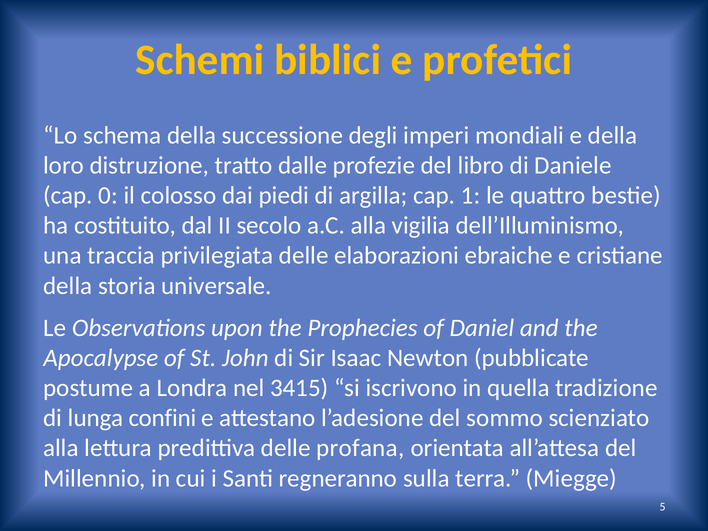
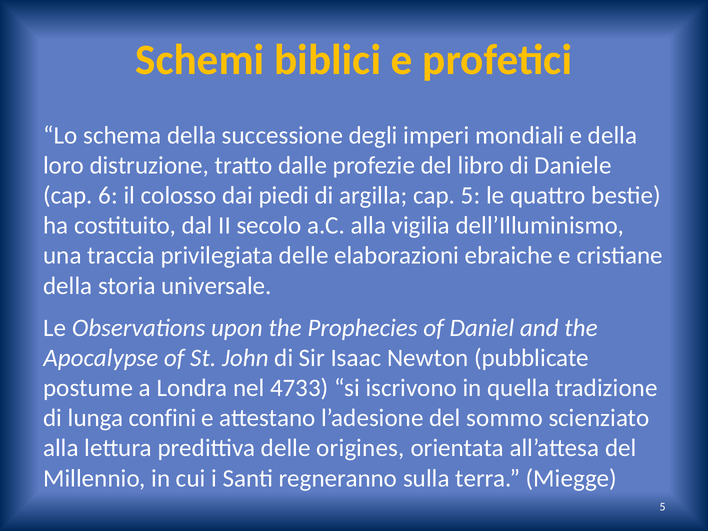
0: 0 -> 6 (108, 196)
cap 1: 1 -> 5 (471, 196)
3415: 3415 -> 4733 (299, 388)
profana: profana -> origines (360, 448)
